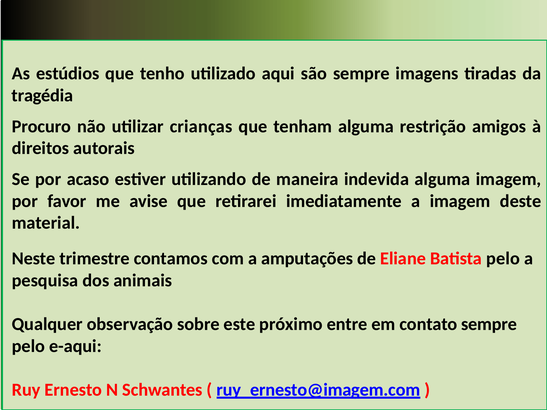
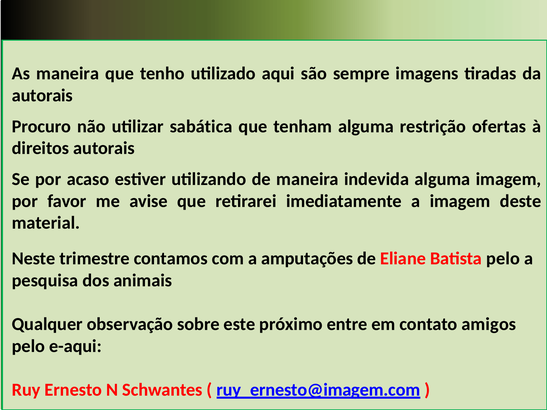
As estúdios: estúdios -> maneira (68, 74)
tragédia: tragédia -> autorais (42, 95)
crianças: crianças -> sabática (201, 126)
amigos: amigos -> ofertas (499, 126)
contato sempre: sempre -> amigos (489, 324)
